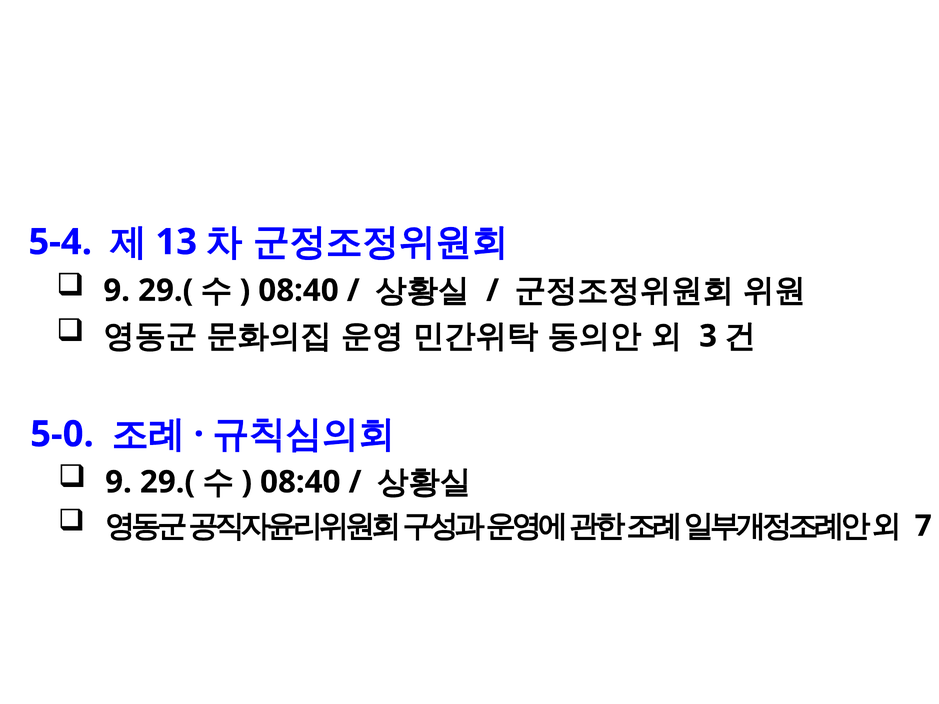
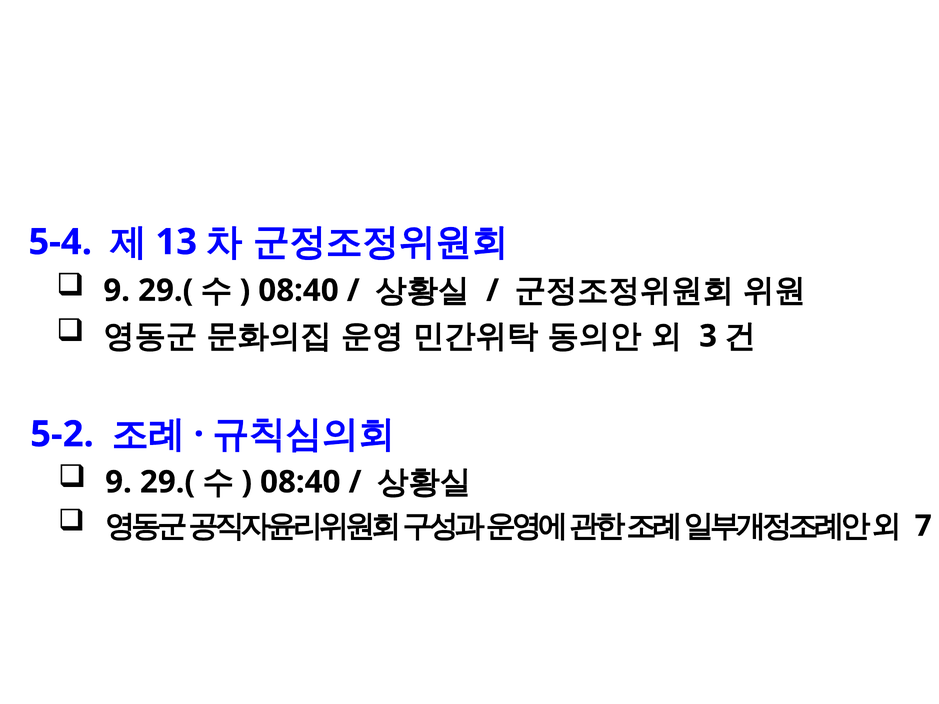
5-0: 5-0 -> 5-2 (62, 434)
